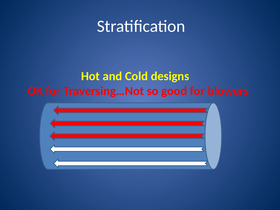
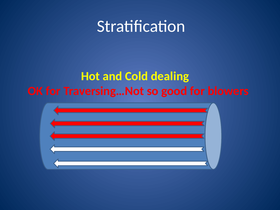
designs: designs -> dealing (170, 76)
